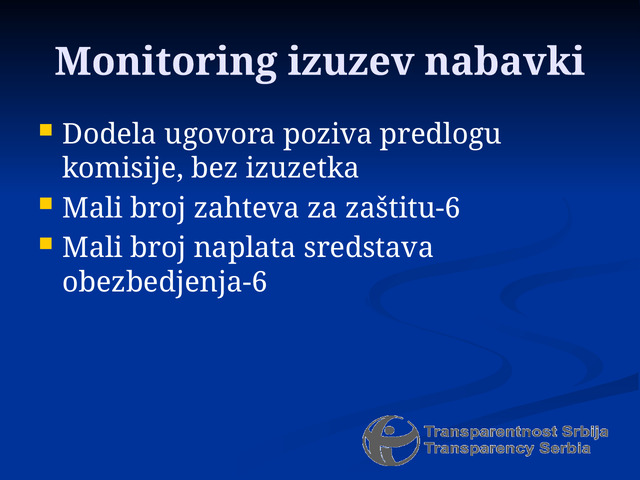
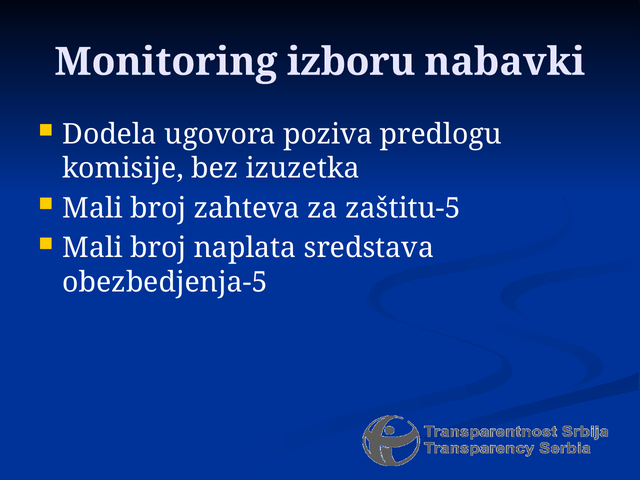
izuzev: izuzev -> izboru (351, 62)
zaštitu-6: zaštitu-6 -> zaštitu-5 (403, 208)
obezbedjenja-6: obezbedjenja-6 -> obezbedjenja-5 (165, 282)
